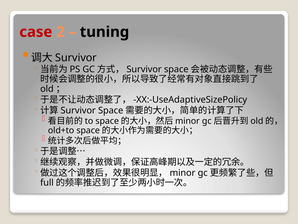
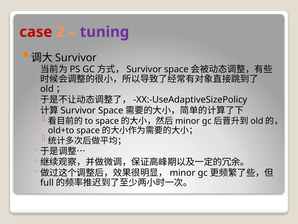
tuning colour: black -> purple (105, 32)
